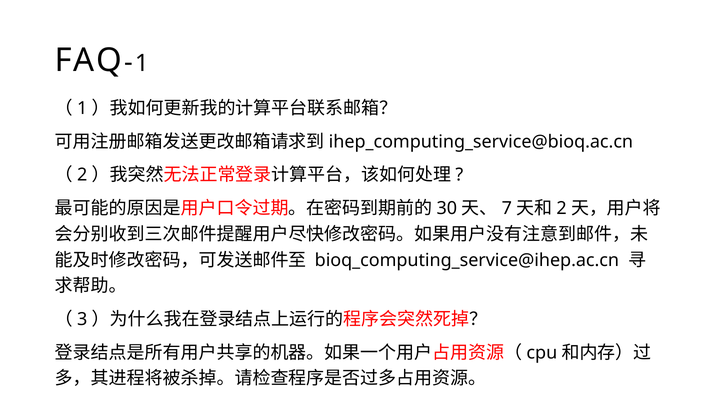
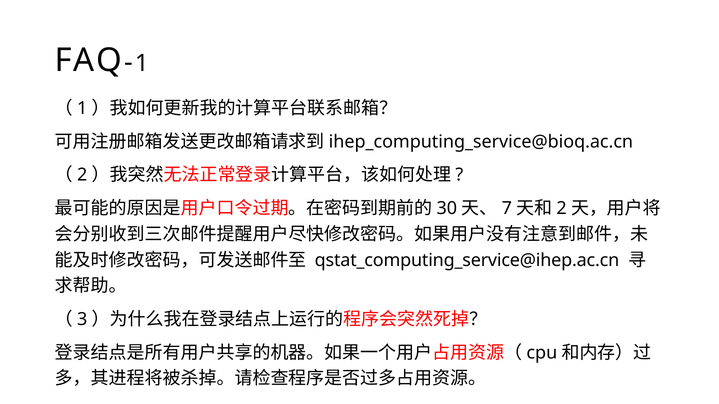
bioq_computing_service@ihep.ac.cn: bioq_computing_service@ihep.ac.cn -> qstat_computing_service@ihep.ac.cn (467, 260)
